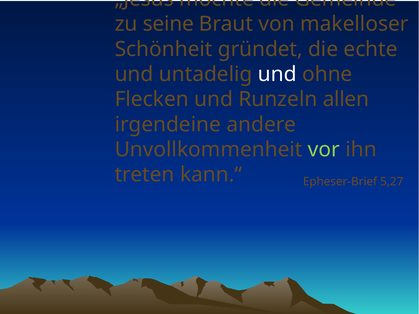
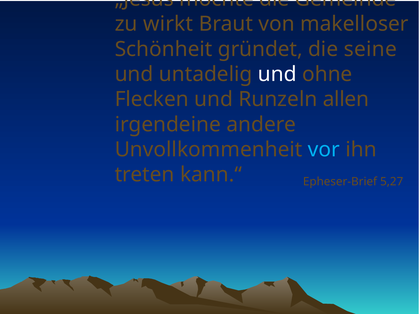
seine: seine -> wirkt (168, 24)
echte: echte -> seine (370, 49)
vor colour: light green -> light blue (324, 150)
